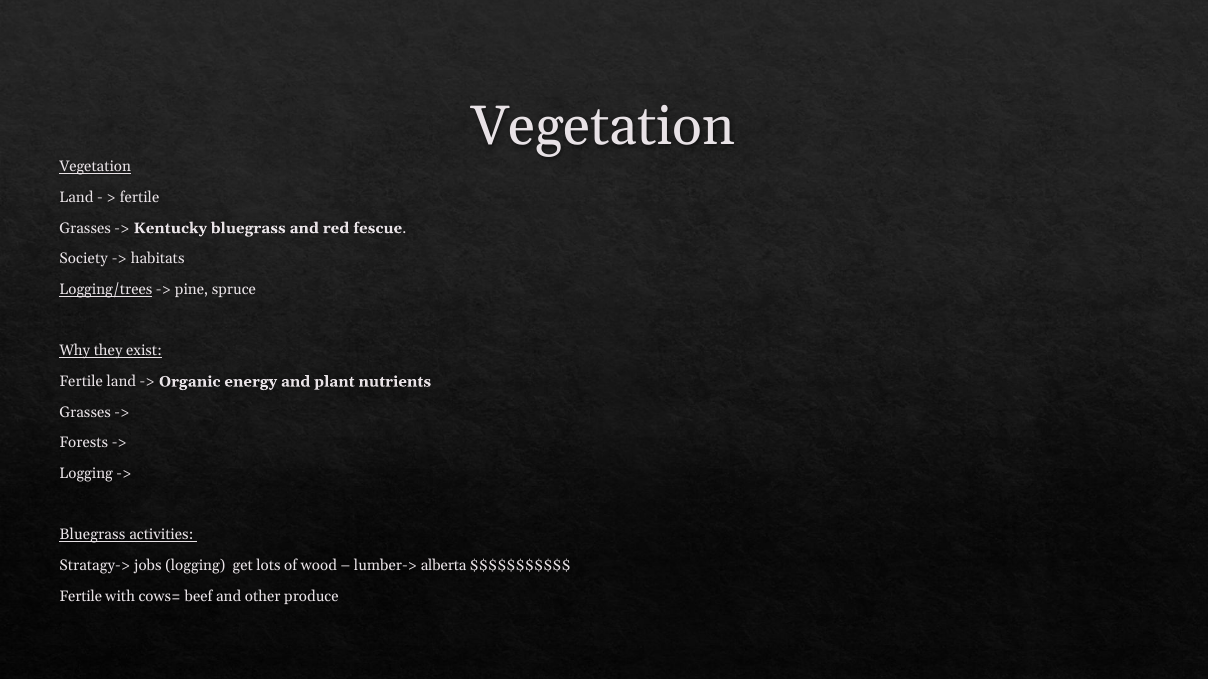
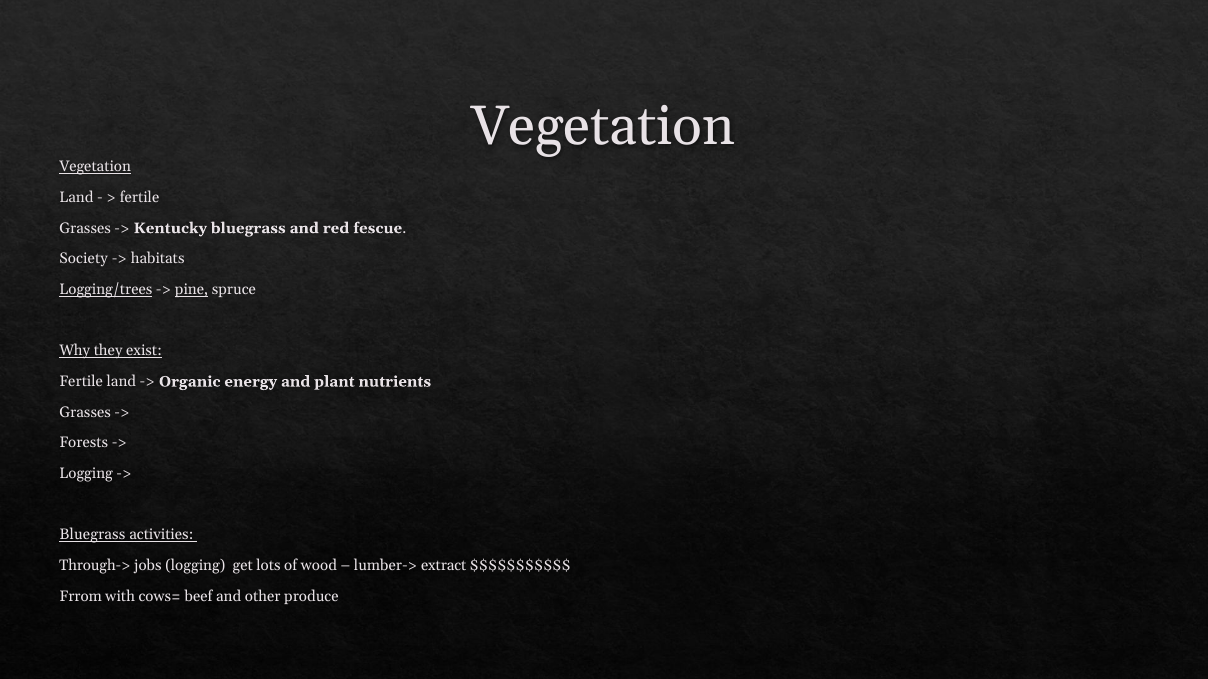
pine underline: none -> present (192, 290)
Stratagy->: Stratagy-> -> Through-> (95, 566)
alberta: alberta -> extract (444, 566)
Fertile: Fertile -> Frrom (81, 597)
